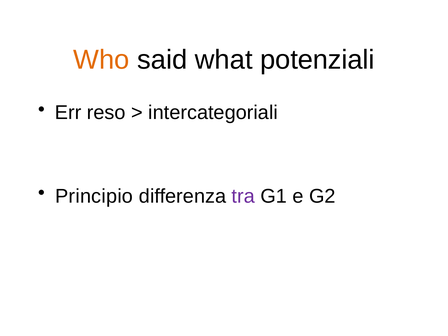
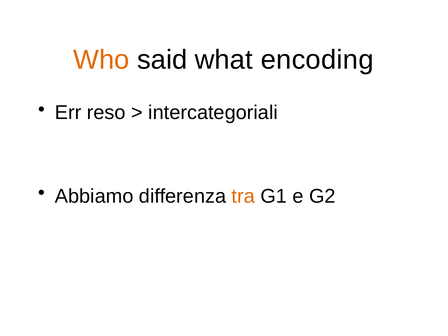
potenziali: potenziali -> encoding (317, 60)
Principio: Principio -> Abbiamo (94, 196)
tra colour: purple -> orange (243, 196)
